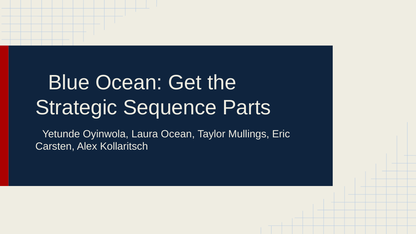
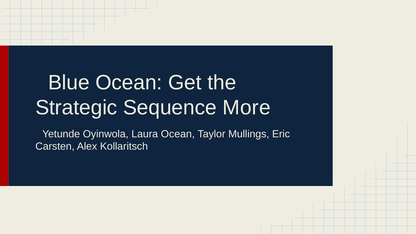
Parts: Parts -> More (247, 108)
